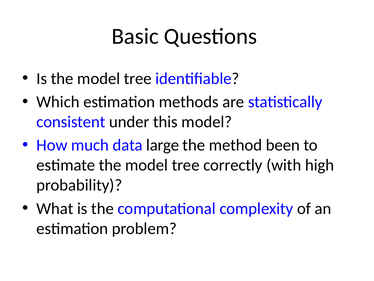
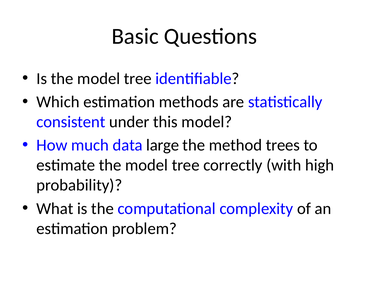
been: been -> trees (283, 145)
